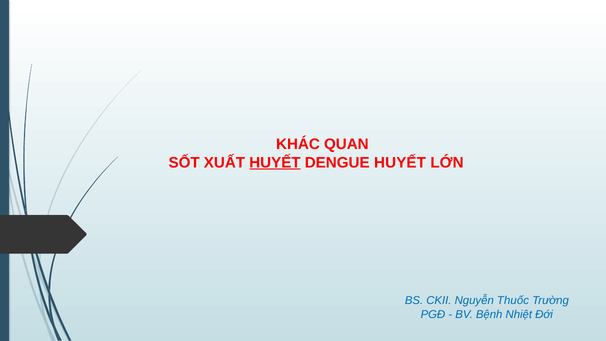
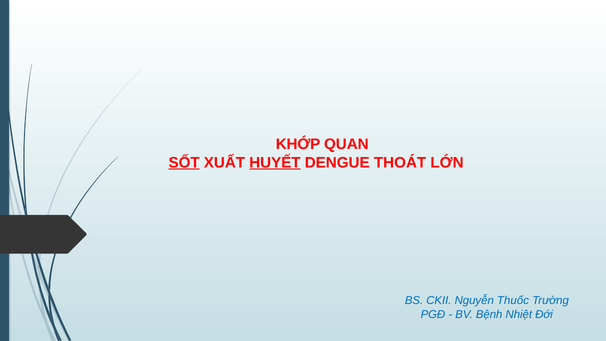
KHÁC: KHÁC -> KHỚP (298, 144)
SỐT underline: none -> present (184, 163)
DENGUE HUYẾT: HUYẾT -> THOÁT (400, 163)
